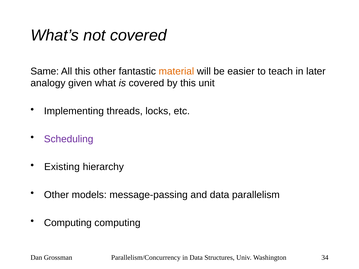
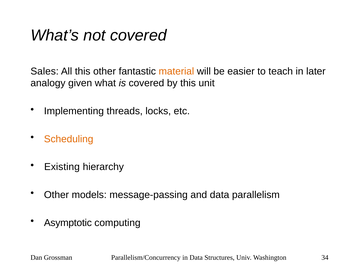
Same: Same -> Sales (45, 71)
Scheduling colour: purple -> orange (69, 139)
Computing: Computing -> Asymptotic (68, 223)
